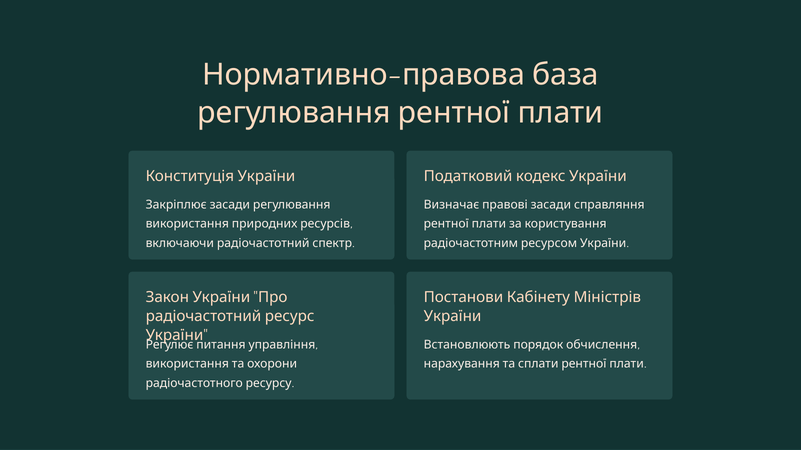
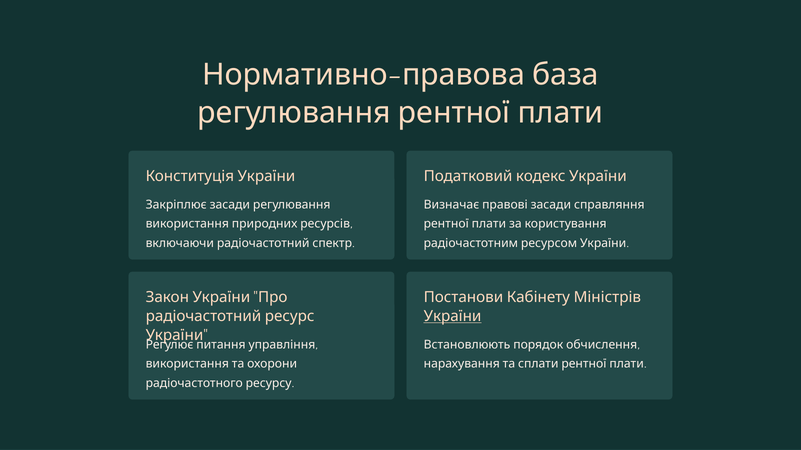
України underline: none -> present (453, 317)
